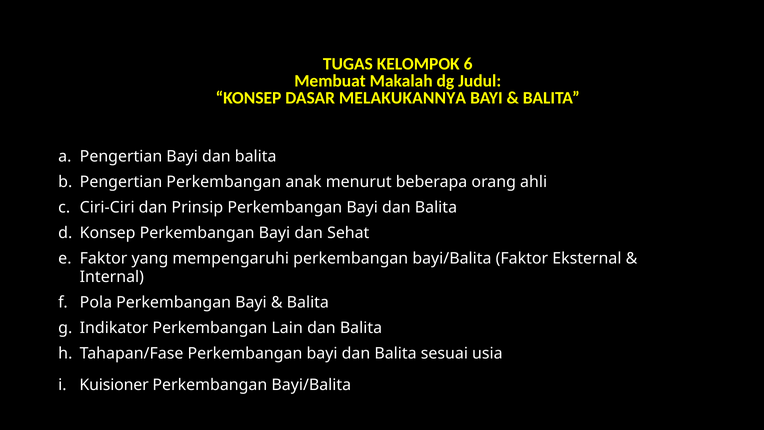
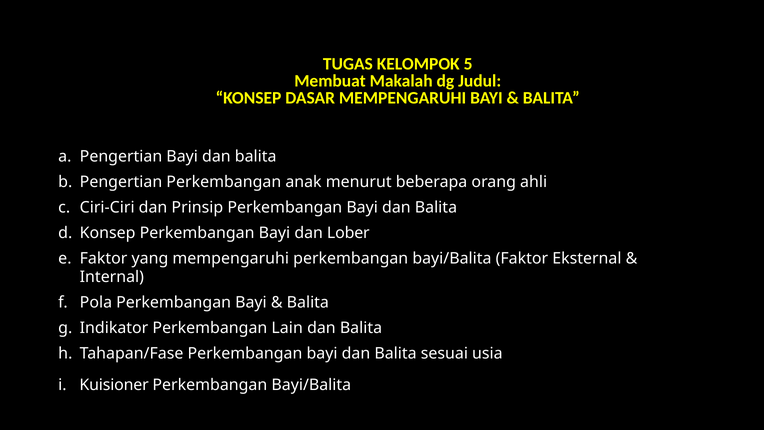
6: 6 -> 5 (468, 64)
DASAR MELAKUKANNYA: MELAKUKANNYA -> MEMPENGARUHI (403, 98)
Sehat: Sehat -> Lober (348, 233)
